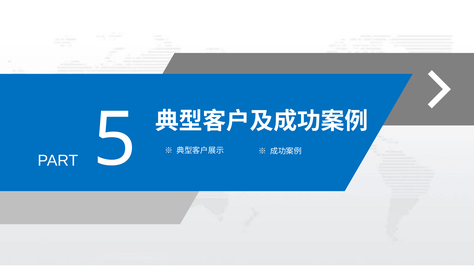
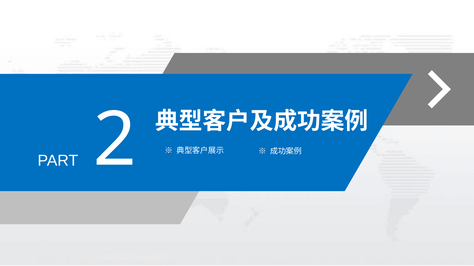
5: 5 -> 2 (115, 140)
